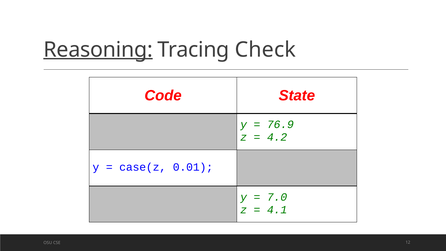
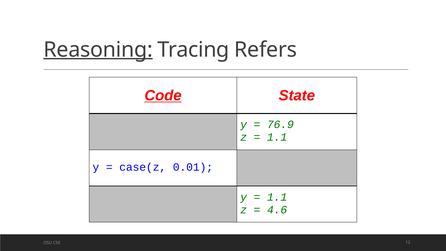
Check: Check -> Refers (266, 50)
Code underline: none -> present (163, 96)
4.2: 4.2 -> 1.1 (277, 137)
7.0: 7.0 -> 1.1 (277, 197)
4.1: 4.1 -> 4.6 (277, 210)
